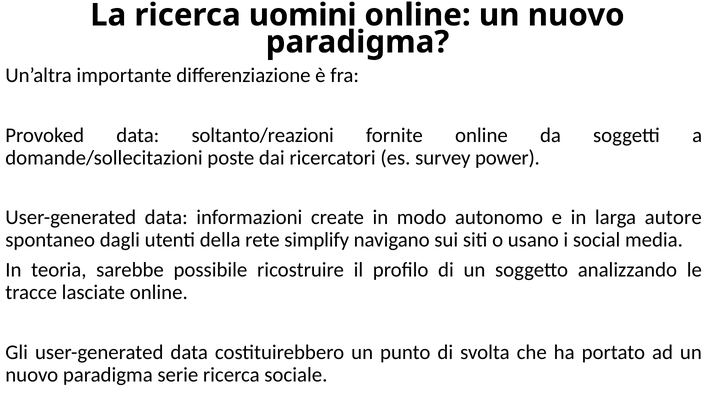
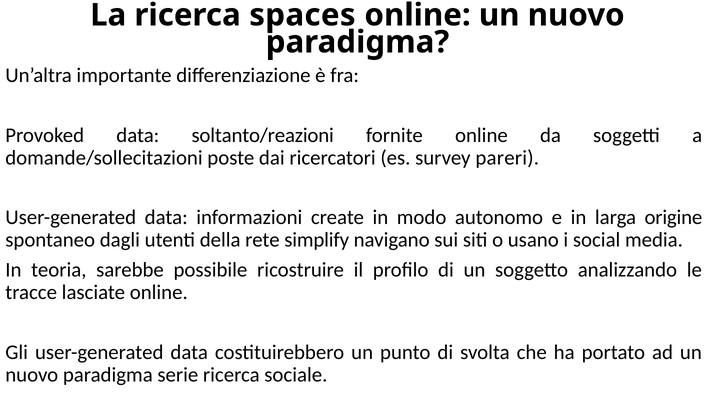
uomini: uomini -> spaces (302, 15)
power: power -> pareri (507, 158)
autore: autore -> origine (673, 218)
